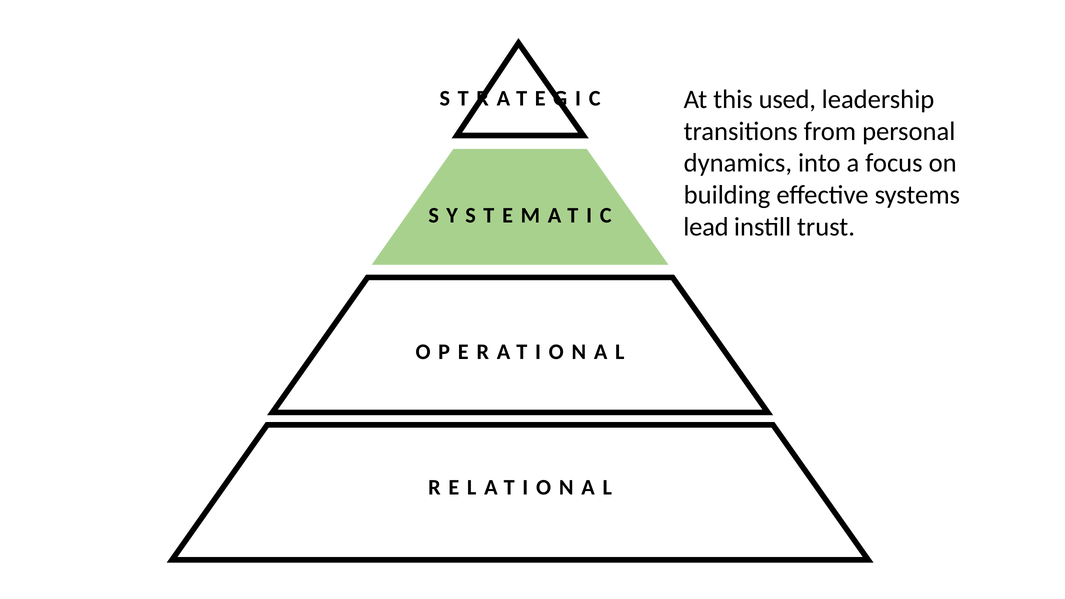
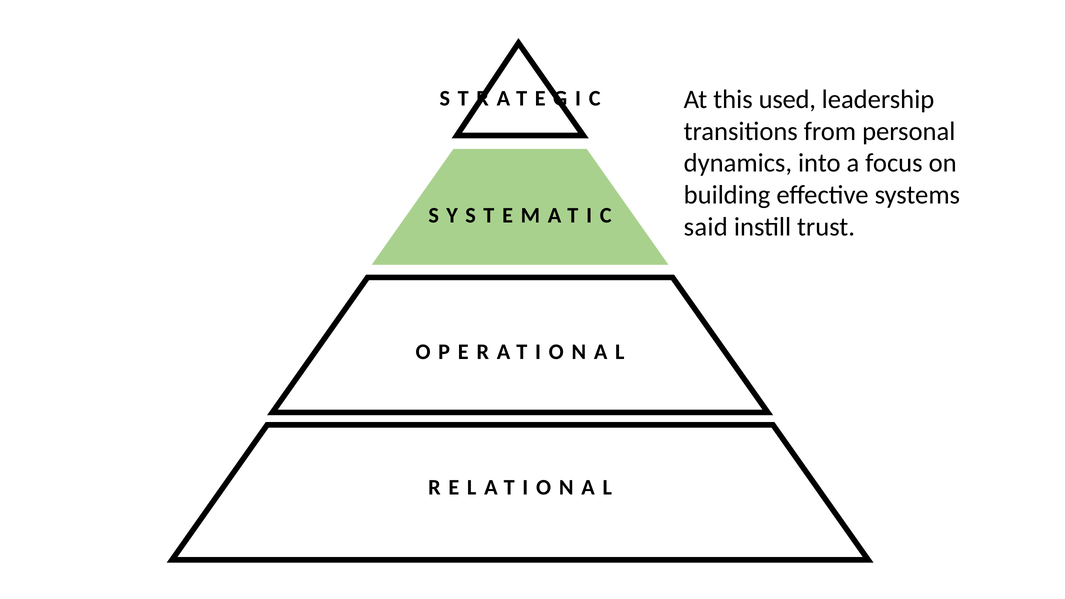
lead: lead -> said (706, 227)
